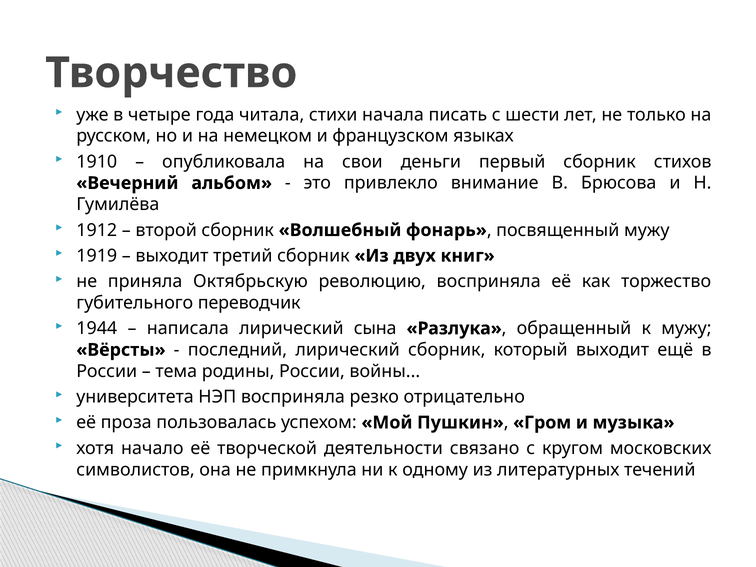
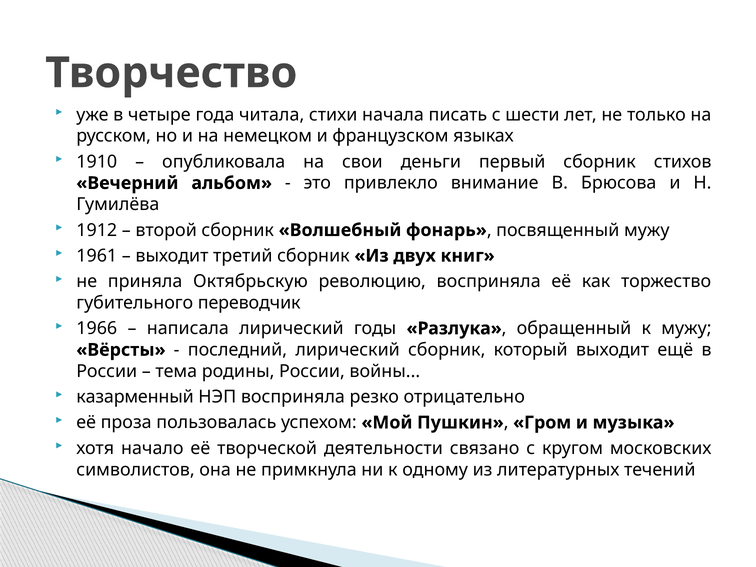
1919: 1919 -> 1961 (97, 256)
1944: 1944 -> 1966 (97, 328)
сына: сына -> годы (375, 328)
университета: университета -> казарменный (135, 397)
